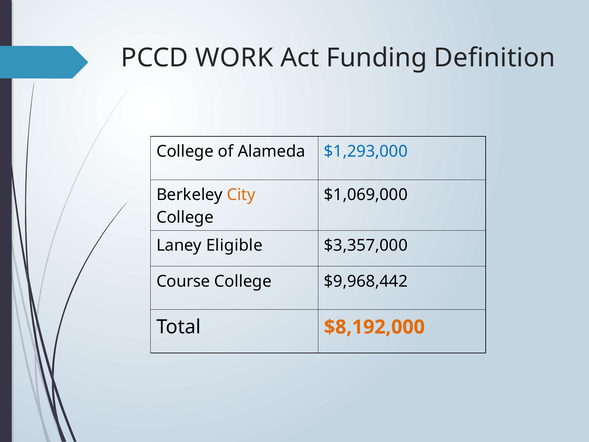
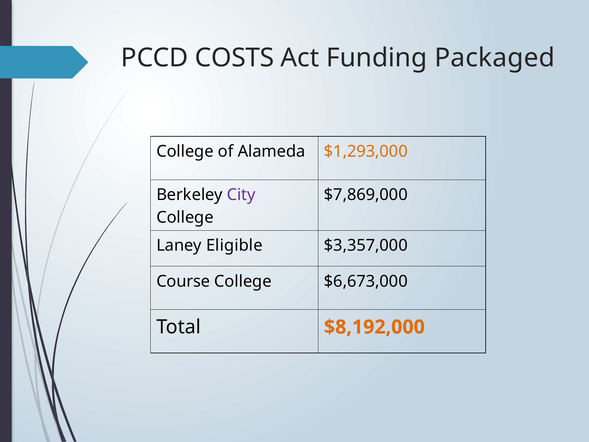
WORK: WORK -> COSTS (235, 58)
Definition: Definition -> Packaged (495, 58)
$1,293,000 colour: blue -> orange (366, 151)
City colour: orange -> purple (241, 195)
$1,069,000: $1,069,000 -> $7,869,000 (366, 195)
$9,968,442: $9,968,442 -> $6,673,000 (366, 281)
